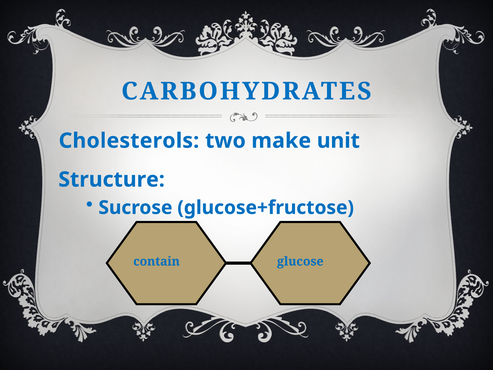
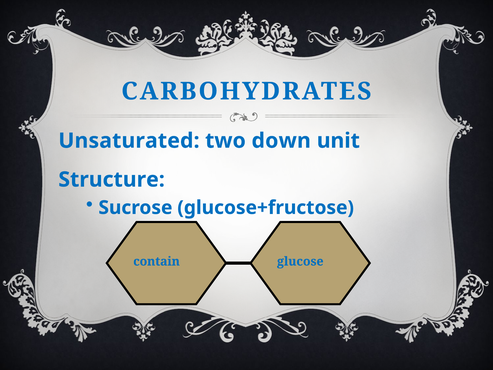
Cholesterols: Cholesterols -> Unsaturated (129, 141)
make: make -> down (281, 141)
